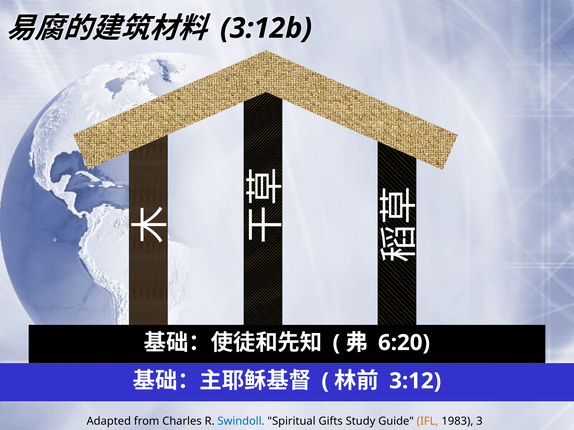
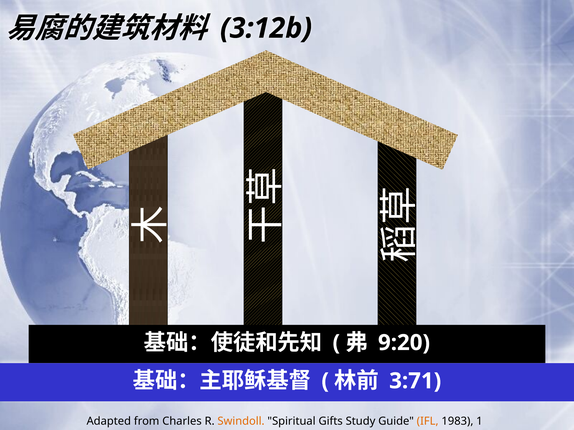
6:20: 6:20 -> 9:20 (404, 343)
3:12: 3:12 -> 3:71 (415, 381)
Swindoll colour: blue -> orange (241, 422)
3: 3 -> 1 (479, 422)
